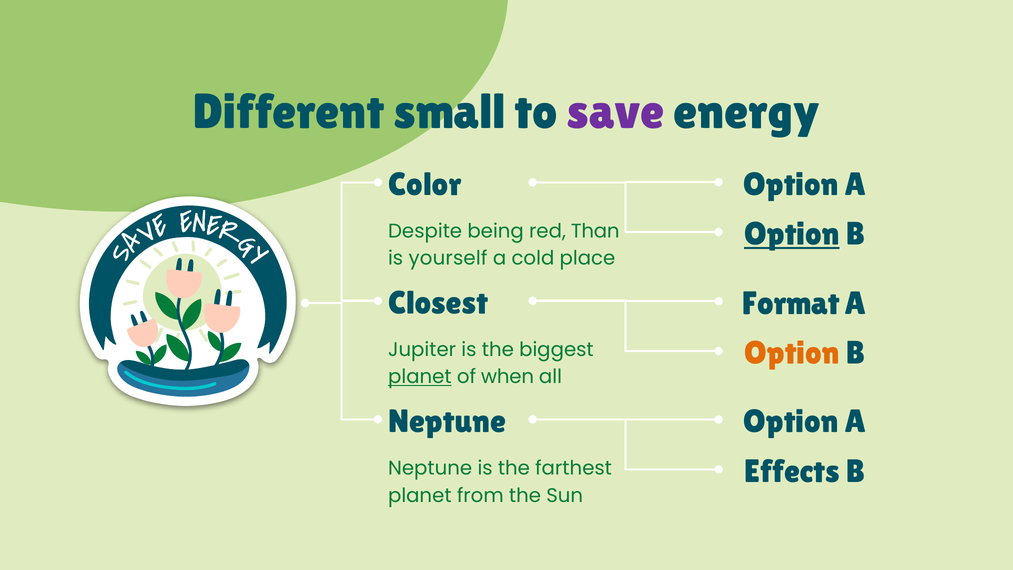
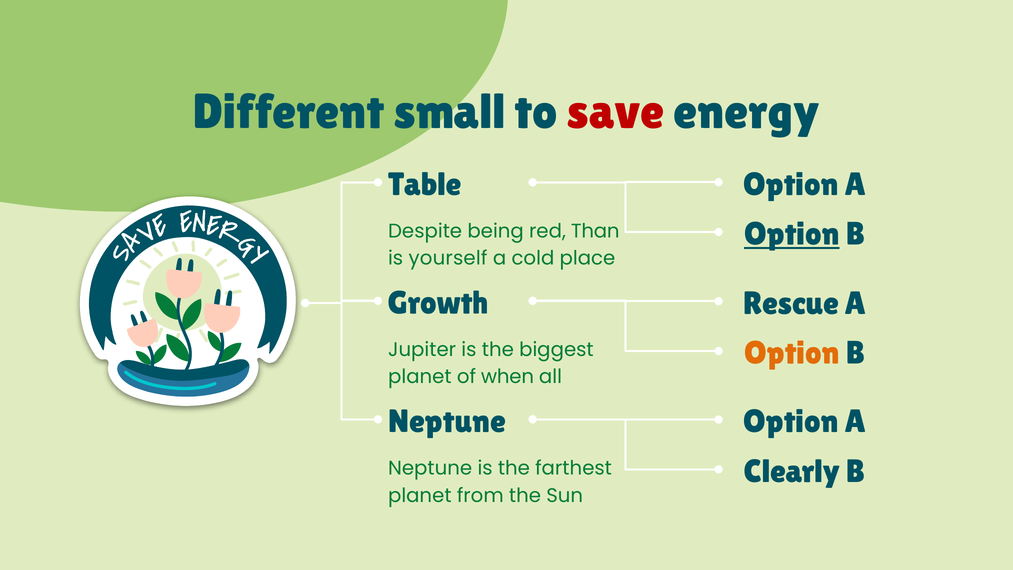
save colour: purple -> red (616, 112)
Color: Color -> Table (425, 185)
Closest: Closest -> Growth (438, 303)
Format: Format -> Rescue (791, 303)
planet underline: present -> none (420, 377)
Effects: Effects -> Clearly (792, 471)
